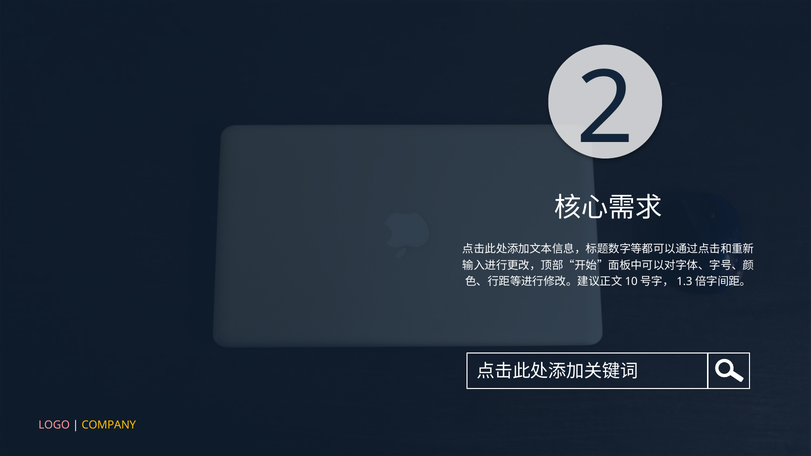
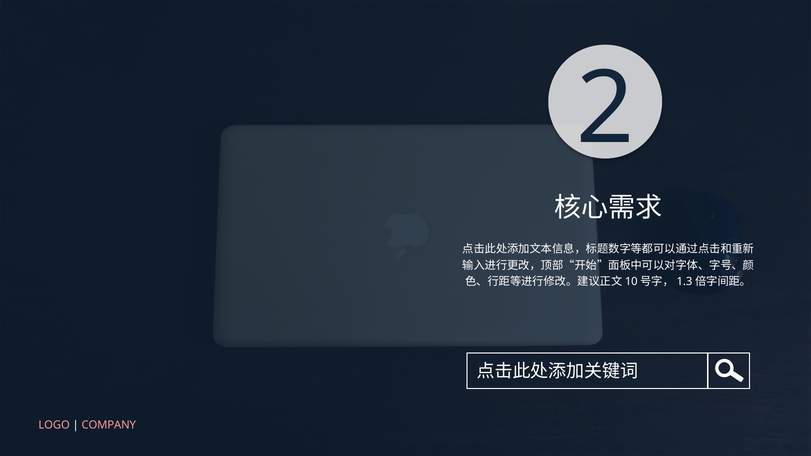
COMPANY colour: yellow -> pink (109, 425)
